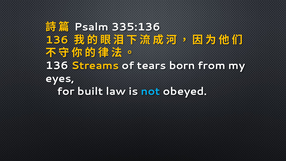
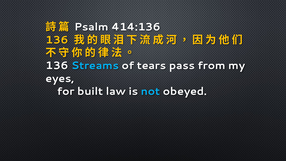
335:136: 335:136 -> 414:136 (136, 27)
Streams colour: yellow -> light blue (95, 66)
born: born -> pass (182, 66)
